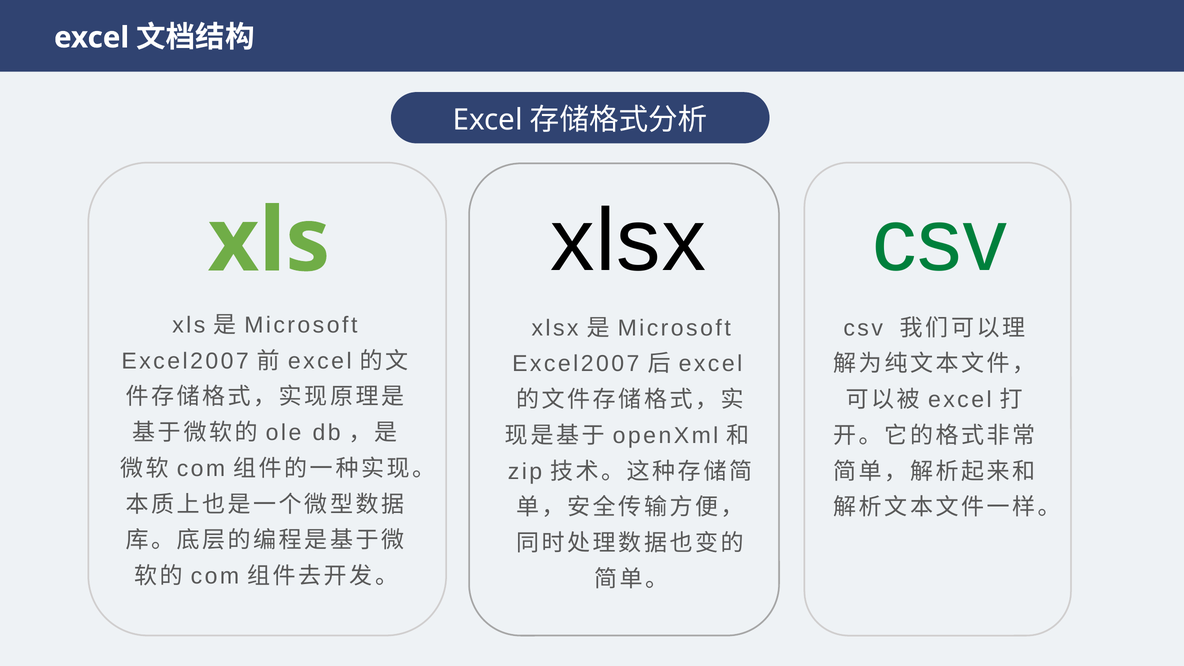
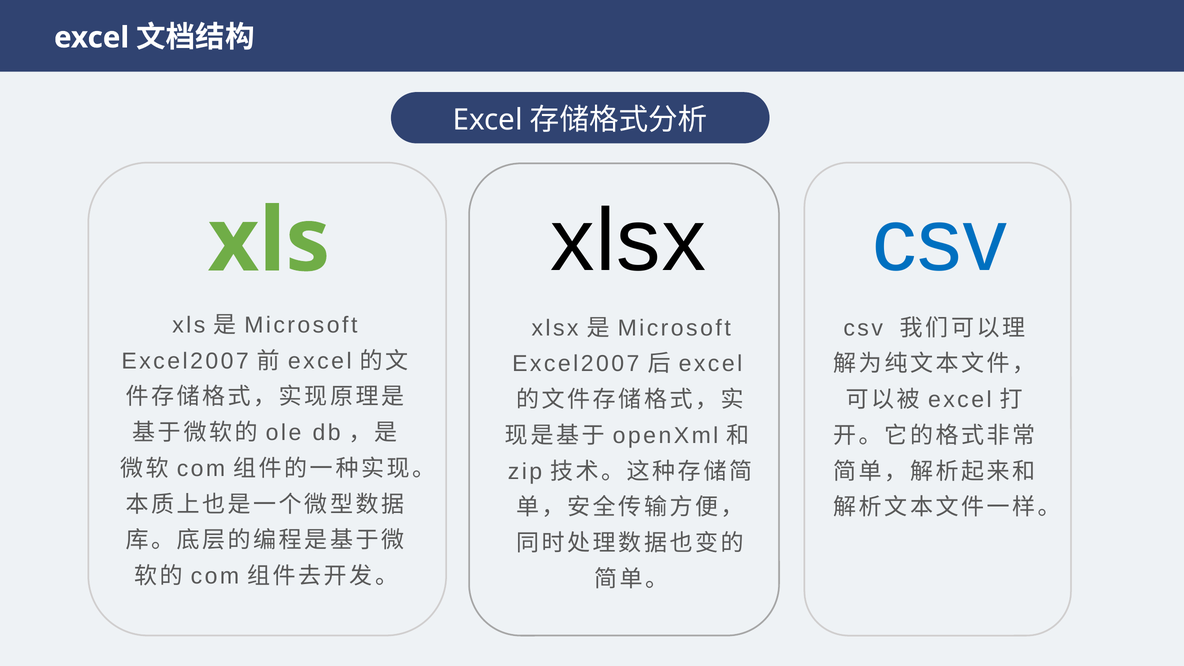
csv colour: green -> blue (940, 241)
